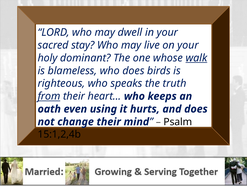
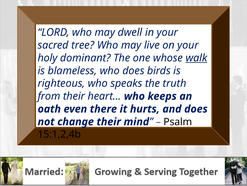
stay: stay -> tree (83, 45)
from underline: present -> none (49, 96)
using: using -> there (103, 109)
